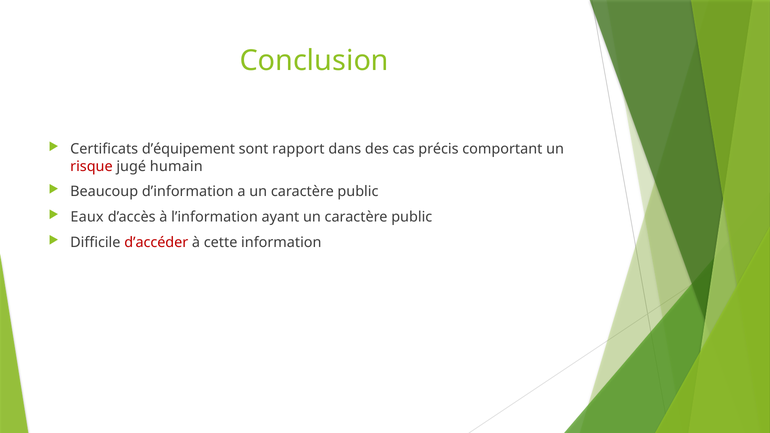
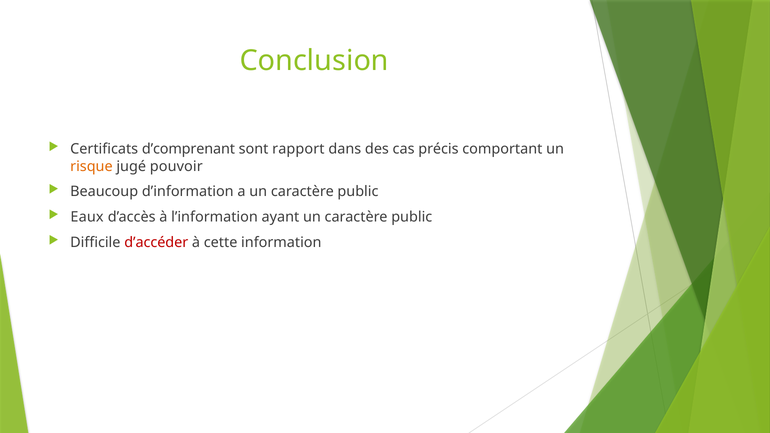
d’équipement: d’équipement -> d’comprenant (188, 149)
risque colour: red -> orange (91, 166)
humain: humain -> pouvoir (176, 166)
